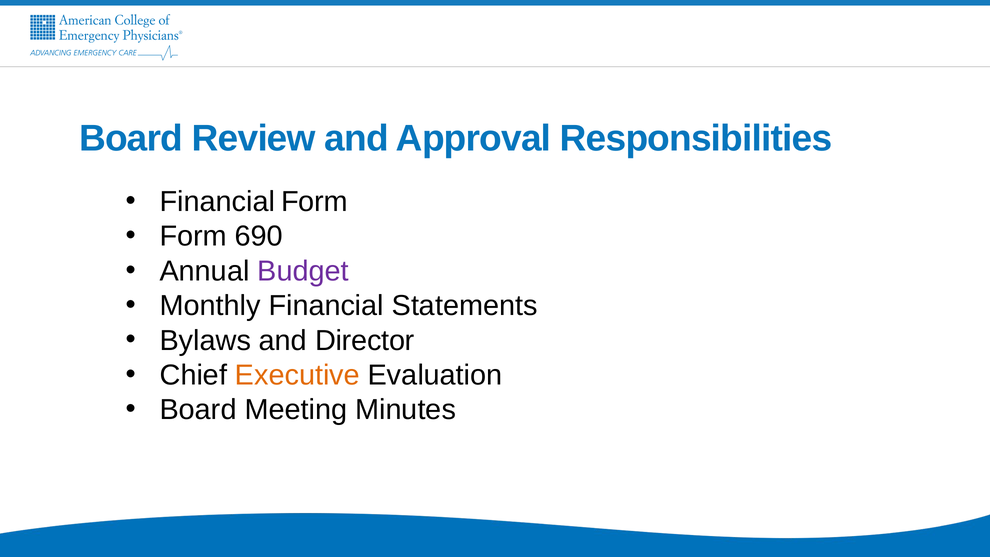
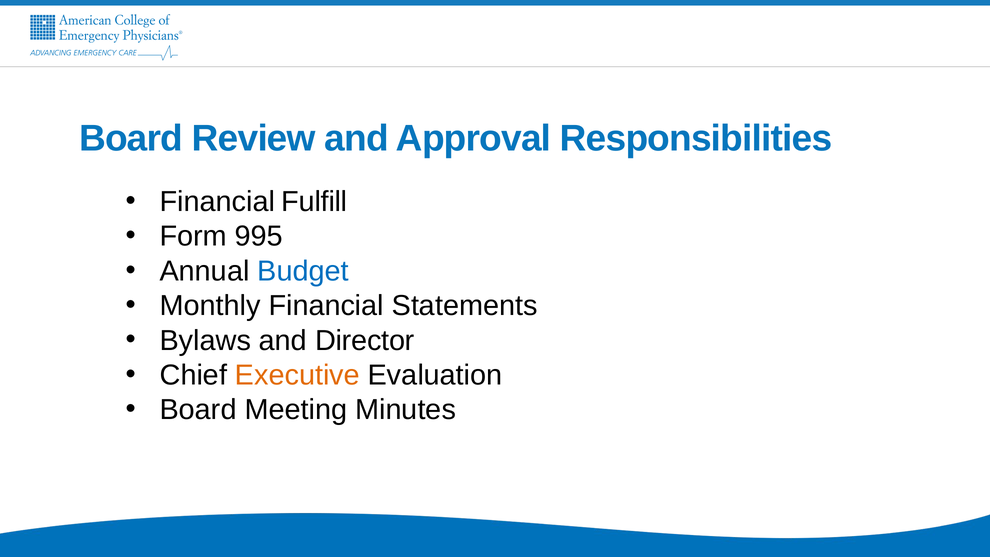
Financial Form: Form -> Fulfill (314, 202)
690: 690 -> 995 (259, 236)
Budget colour: purple -> blue (303, 271)
